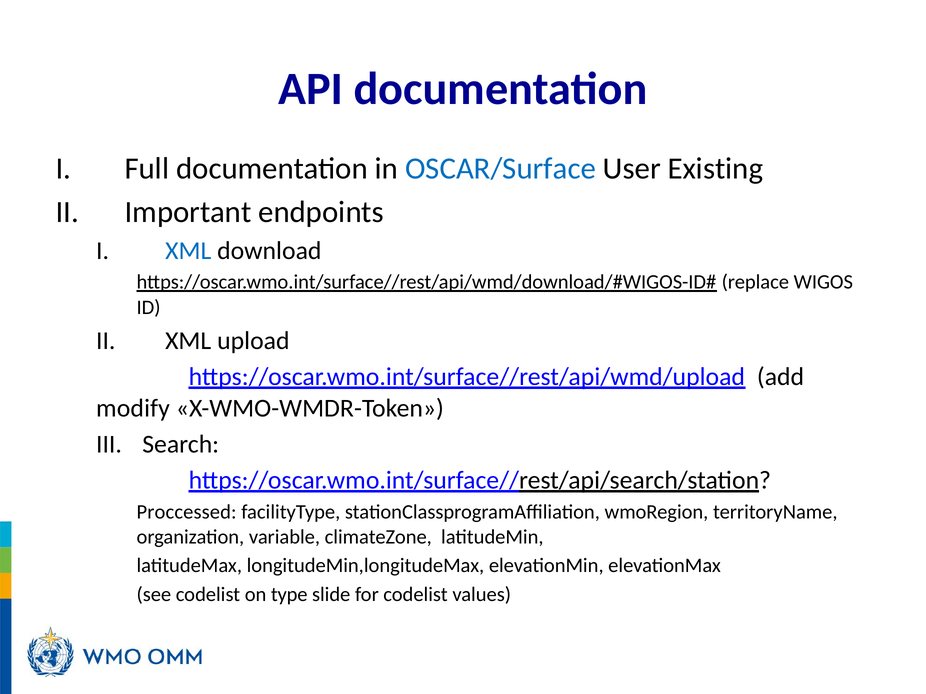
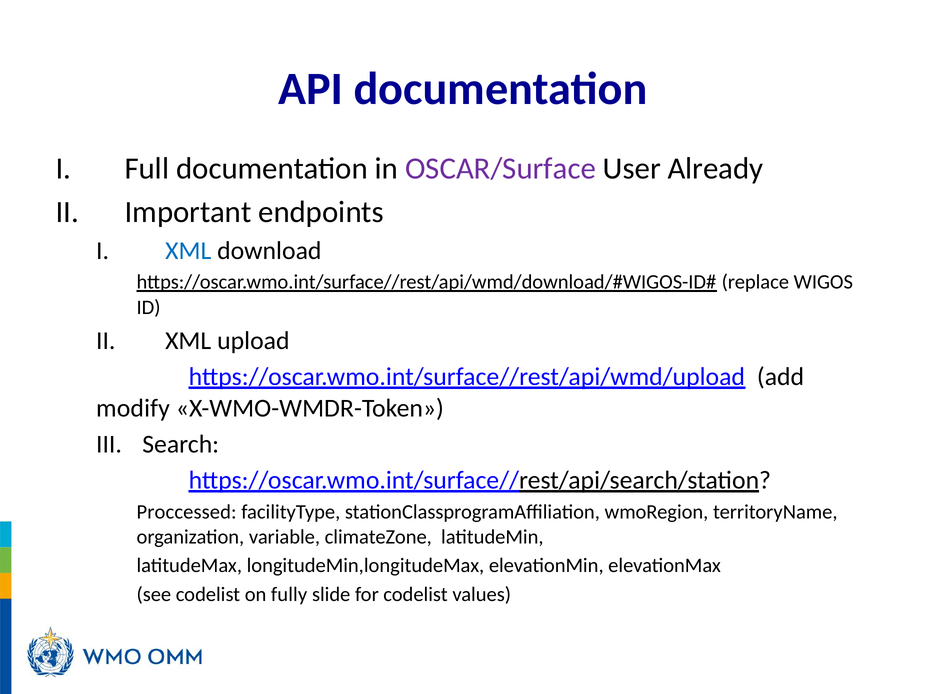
OSCAR/Surface colour: blue -> purple (500, 169)
Existing: Existing -> Already (715, 169)
type: type -> fully (289, 595)
